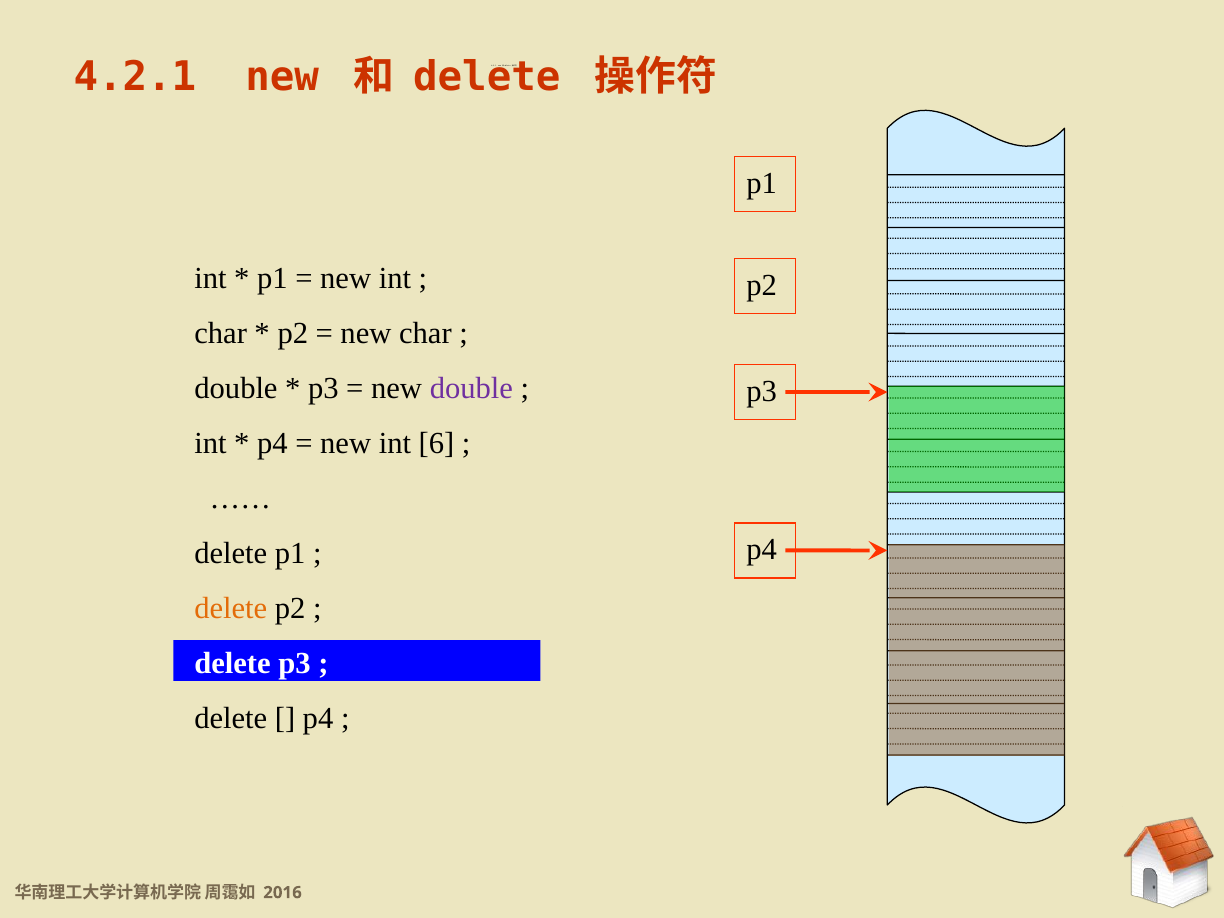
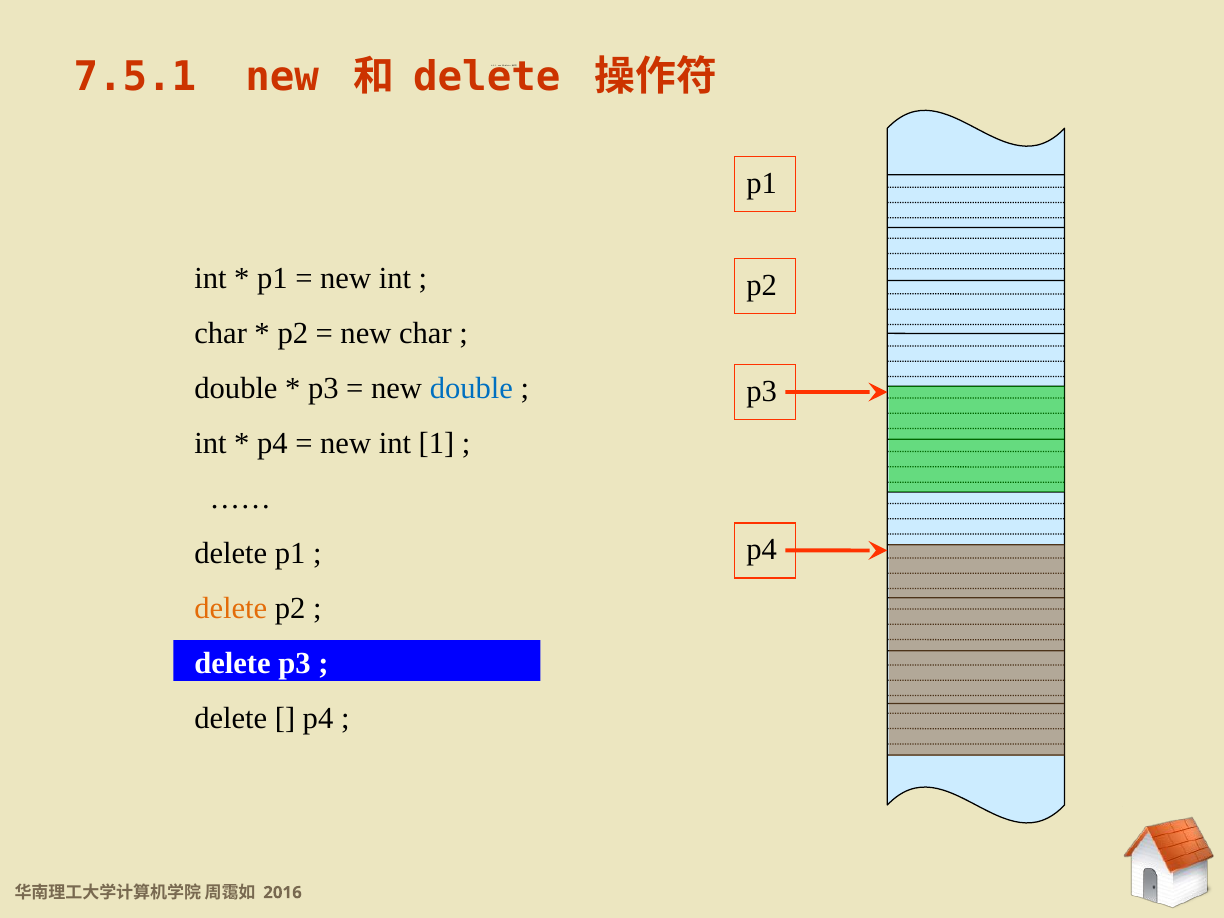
4.2.1: 4.2.1 -> 7.5.1 (135, 77)
double colour: purple -> blue (471, 388)
6: 6 -> 1 (437, 443)
